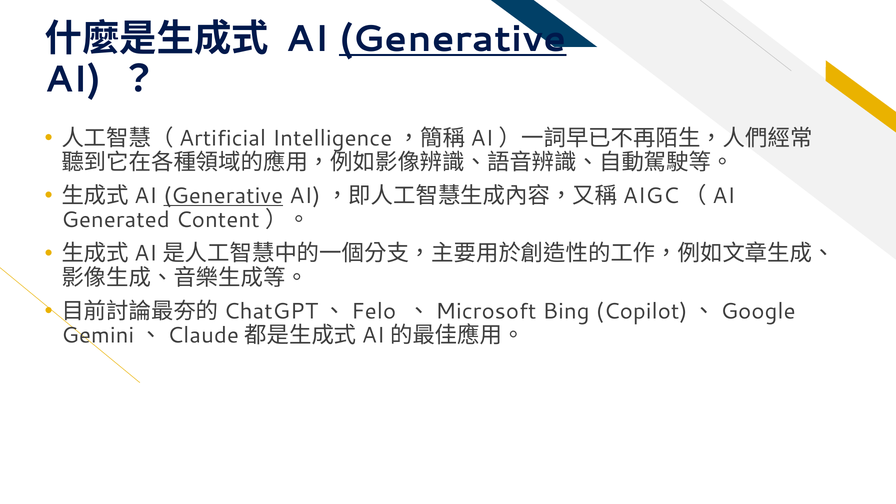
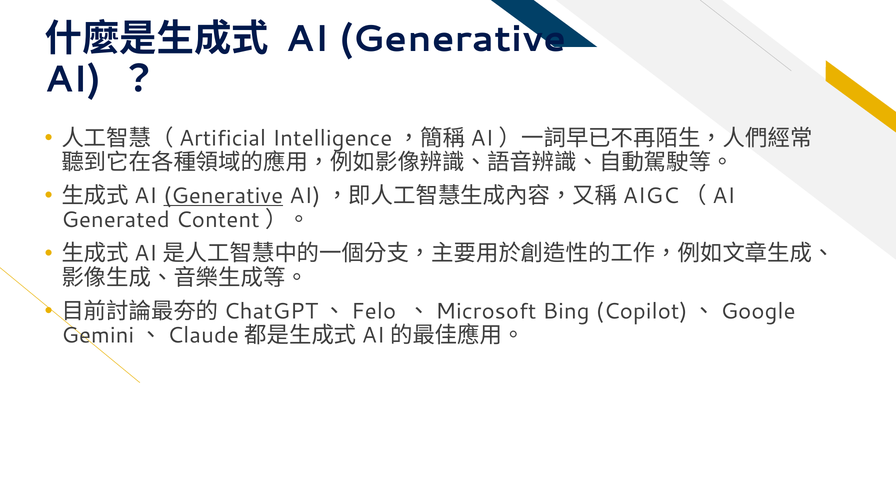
Generative underline: present -> none (453, 39)
